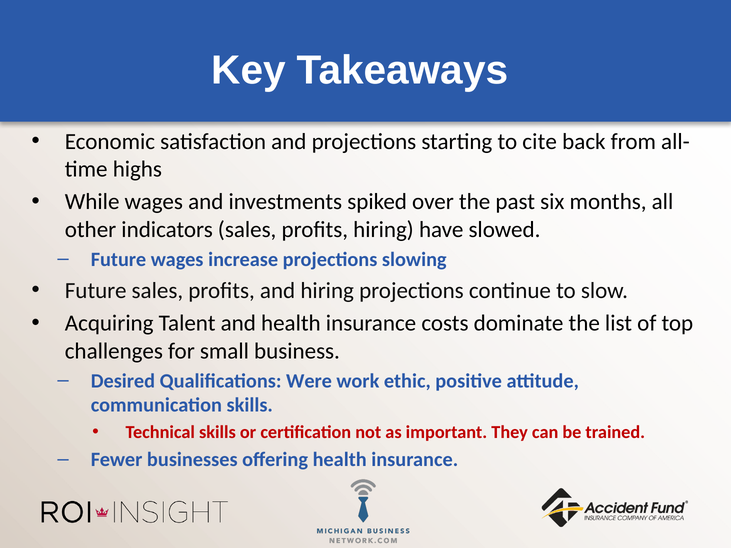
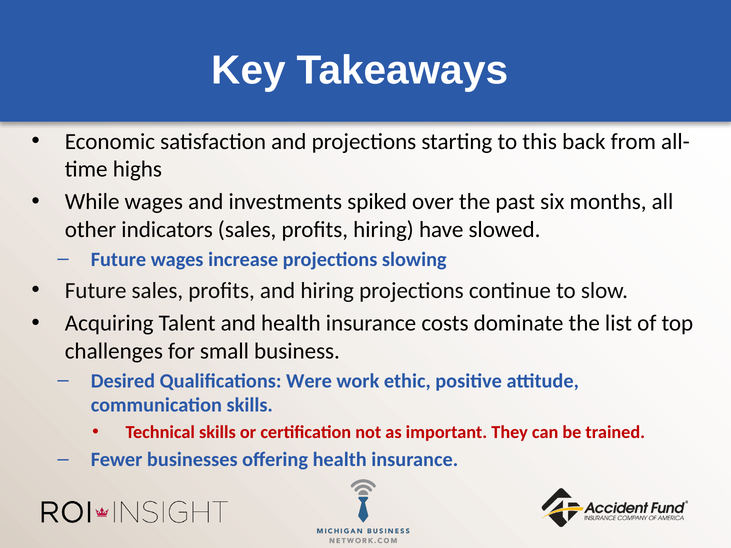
cite: cite -> this (540, 142)
